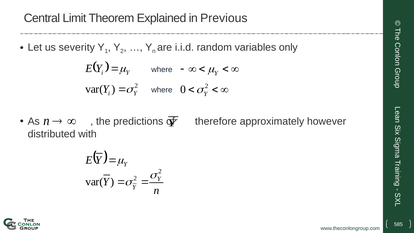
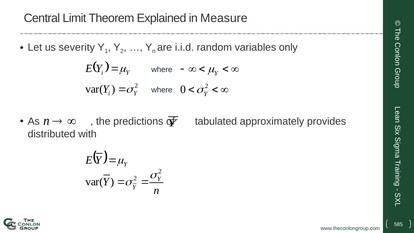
Previous: Previous -> Measure (224, 18)
therefore: therefore -> tabulated (216, 121)
however: however -> provides (327, 121)
